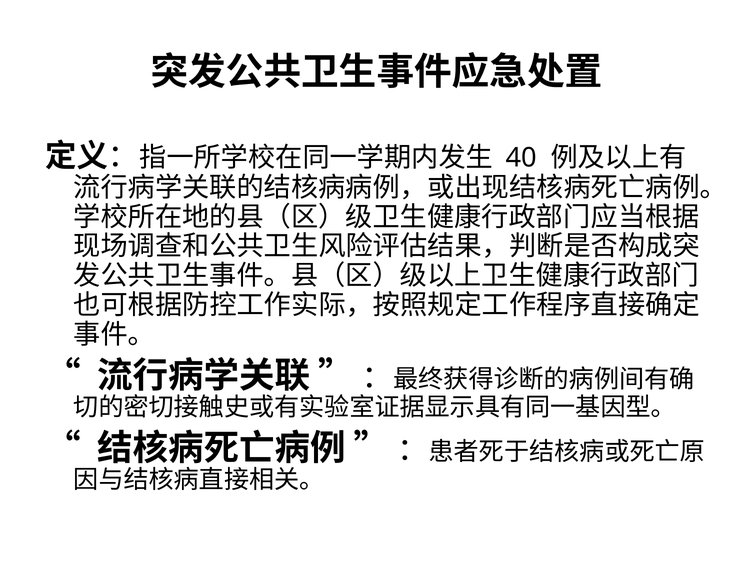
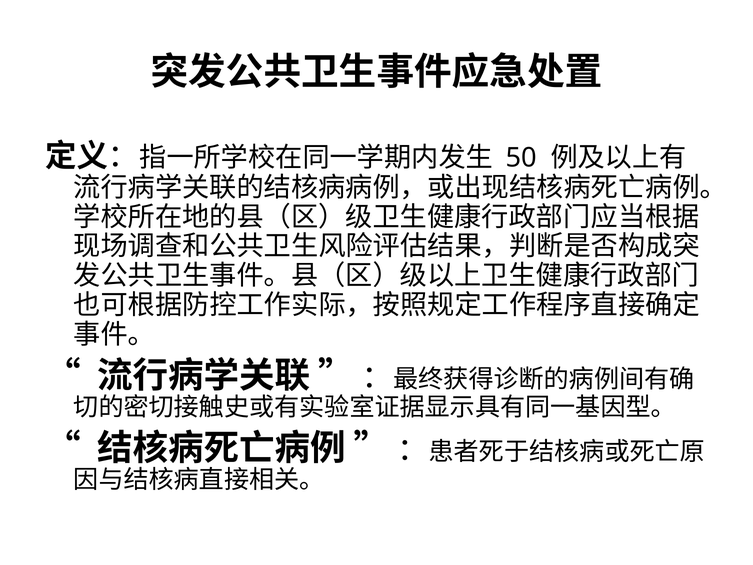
40: 40 -> 50 (521, 158)
